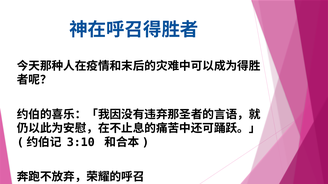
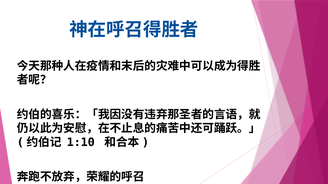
3:10: 3:10 -> 1:10 (81, 143)
